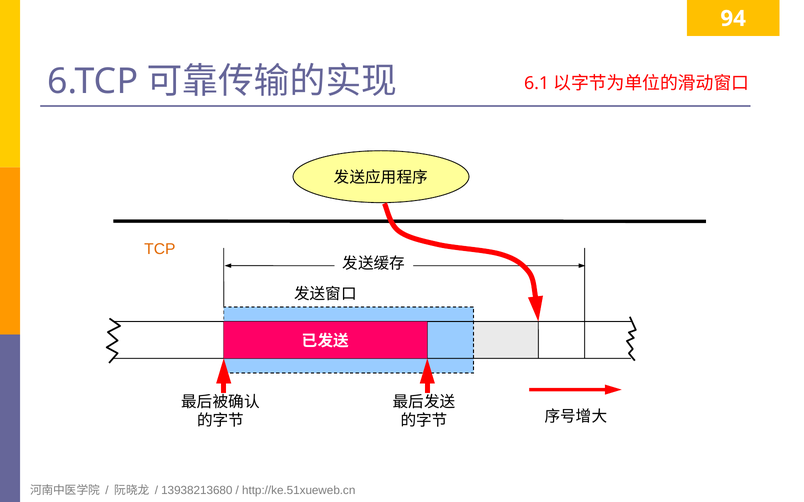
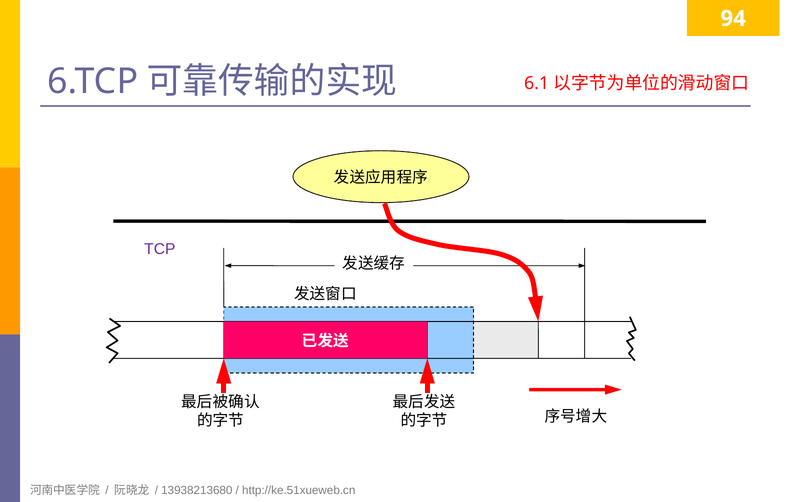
TCP colour: orange -> purple (160, 249)
